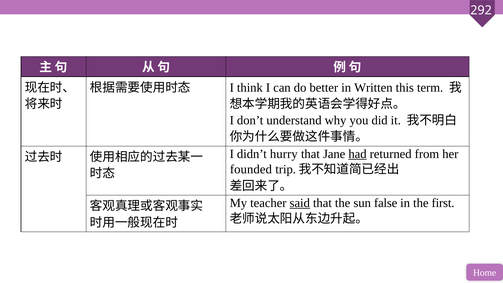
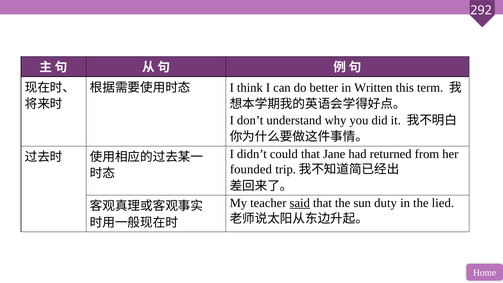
hurry: hurry -> could (284, 154)
had underline: present -> none (358, 154)
false: false -> duty (386, 203)
first: first -> lied (443, 203)
